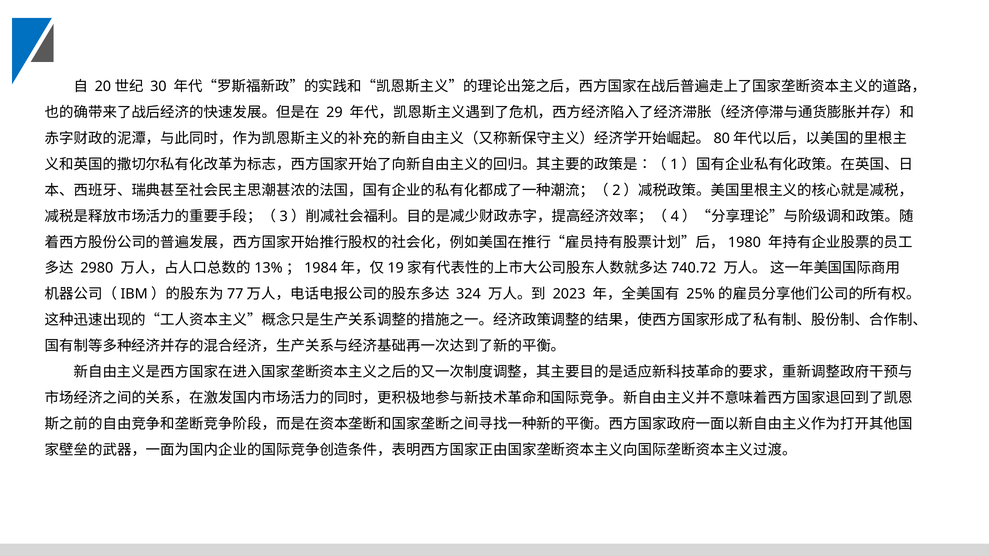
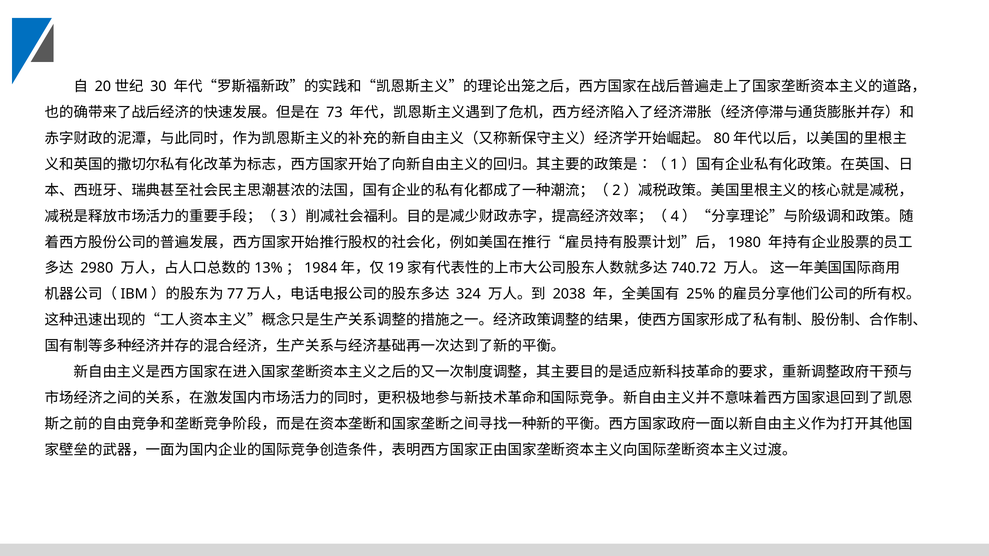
29: 29 -> 73 (334, 113)
2023: 2023 -> 2038 (569, 294)
